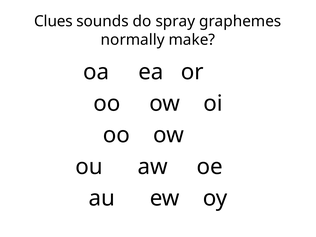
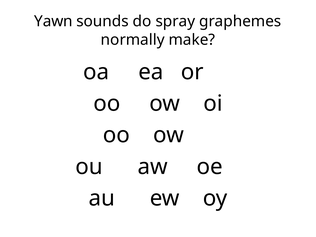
Clues: Clues -> Yawn (53, 21)
